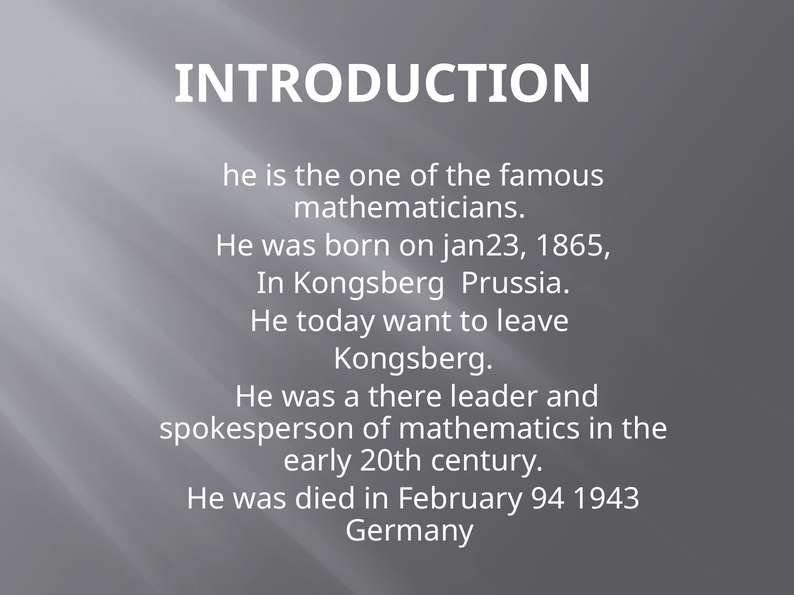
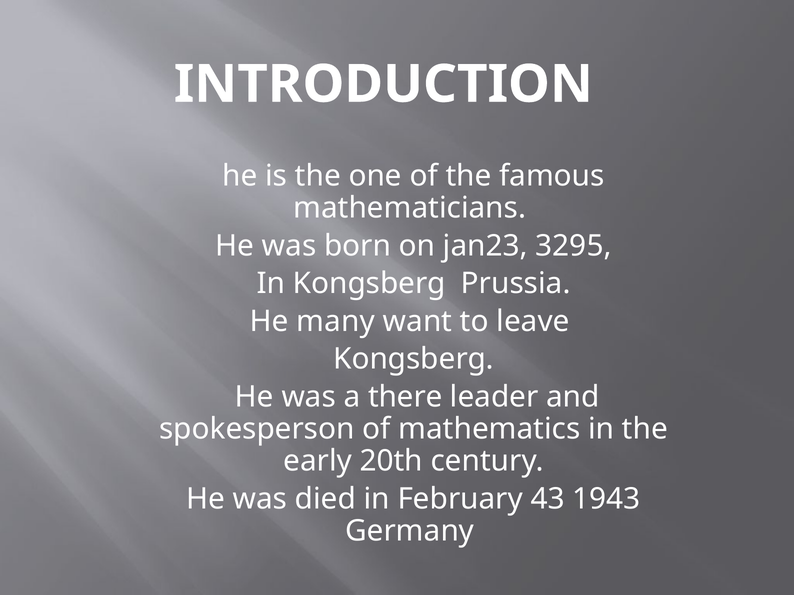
1865: 1865 -> 3295 (573, 246)
today: today -> many (336, 322)
94: 94 -> 43 (548, 499)
